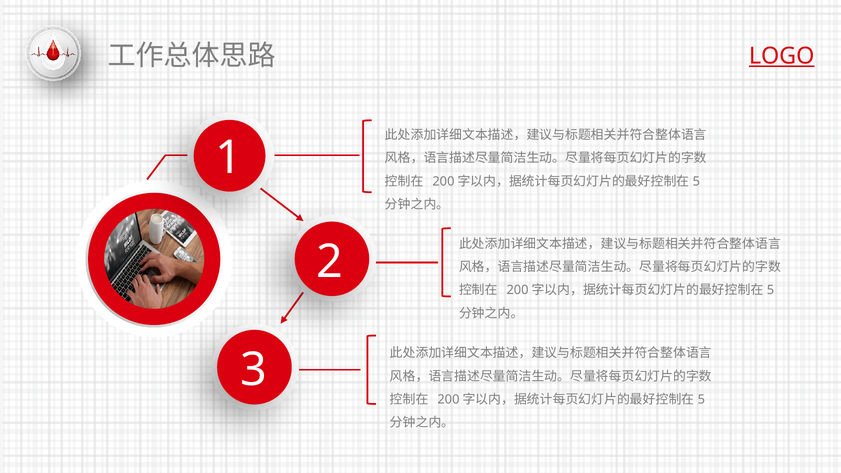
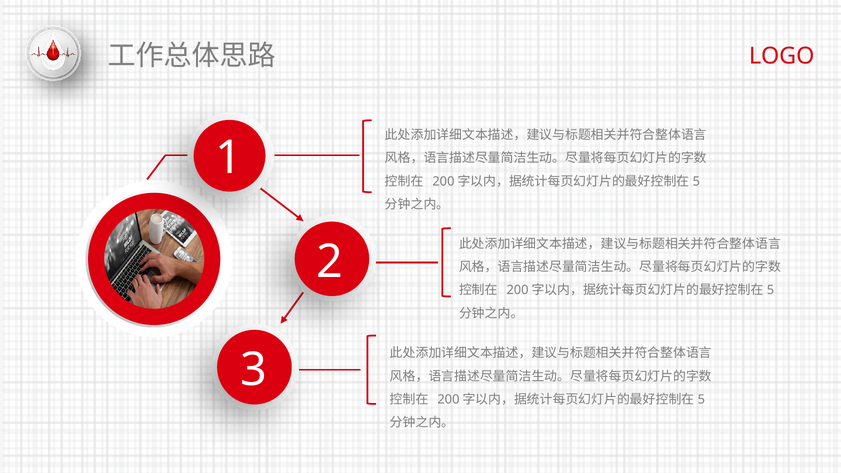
LOGO underline: present -> none (782, 56)
